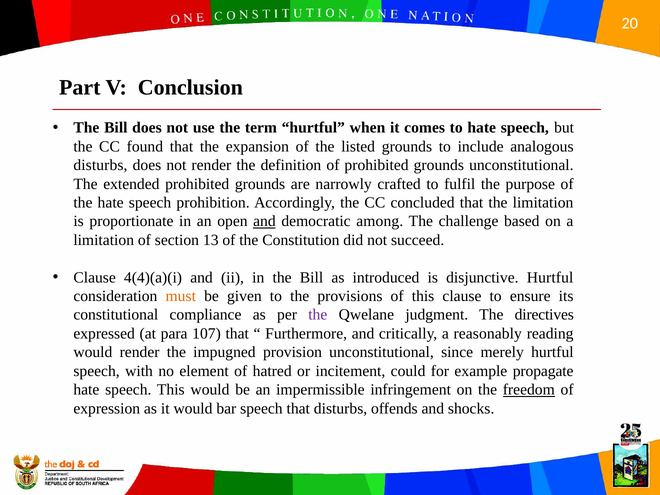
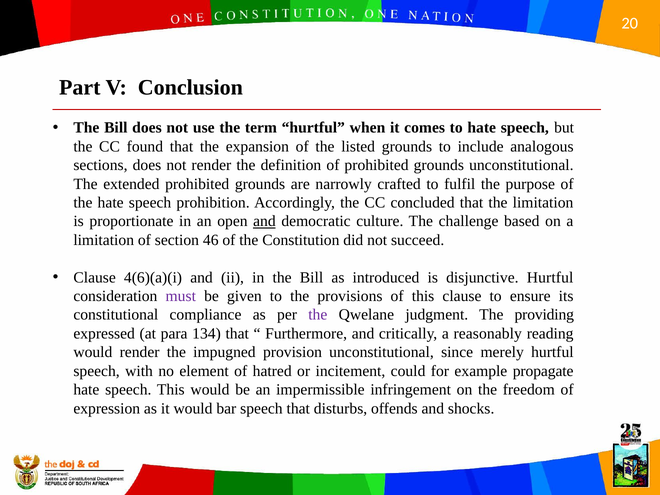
disturbs: disturbs -> sections (100, 165)
among: among -> culture (380, 221)
13: 13 -> 46 (211, 240)
4(4)(a)(i: 4(4)(a)(i -> 4(6)(a)(i (153, 277)
must colour: orange -> purple (181, 296)
directives: directives -> providing (544, 315)
107: 107 -> 134 (207, 334)
freedom underline: present -> none (529, 390)
